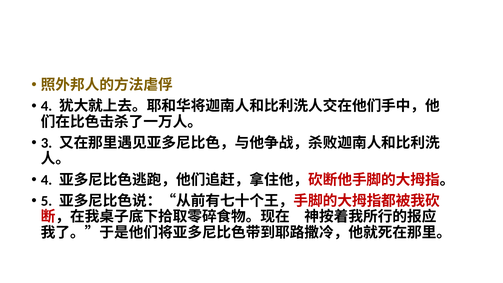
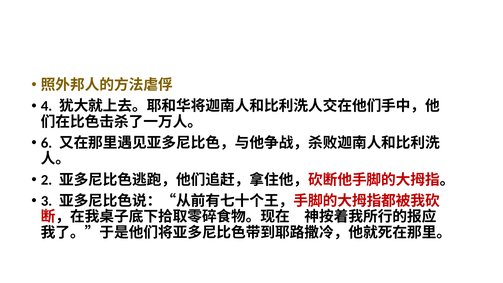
3: 3 -> 6 (47, 143)
4: 4 -> 2 (47, 180)
5: 5 -> 3 (47, 201)
